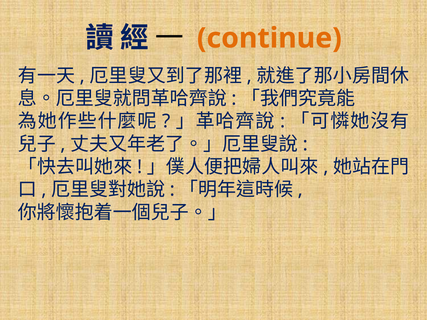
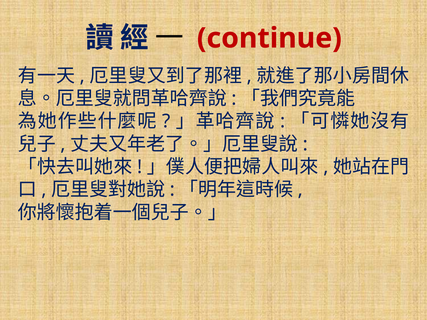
continue colour: orange -> red (269, 38)
